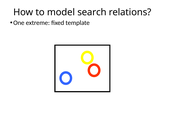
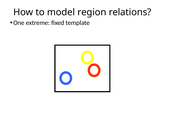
search: search -> region (92, 12)
